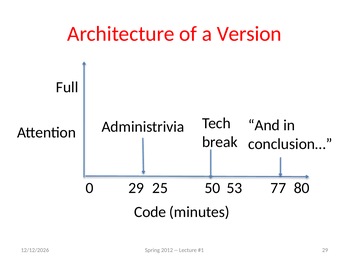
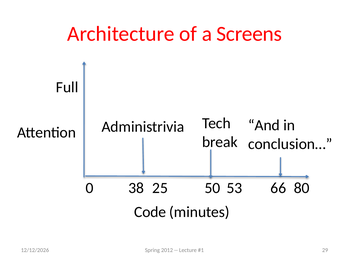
Version: Version -> Screens (249, 34)
0 29: 29 -> 38 (136, 188)
77: 77 -> 66 (278, 188)
